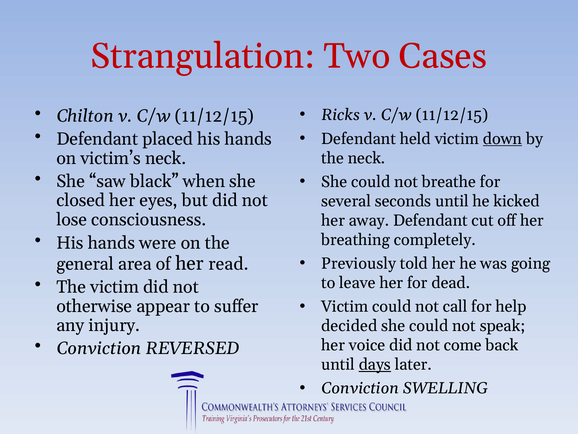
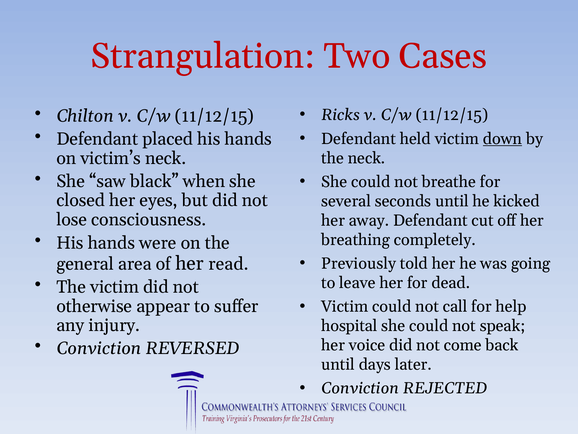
decided: decided -> hospital (349, 326)
days underline: present -> none (375, 364)
SWELLING: SWELLING -> REJECTED (445, 388)
